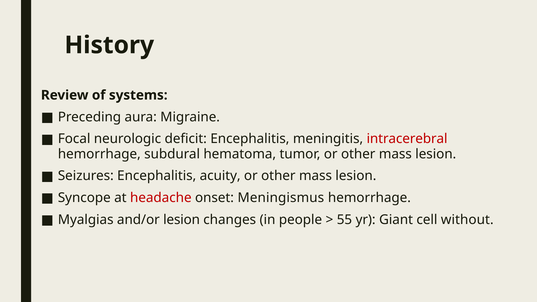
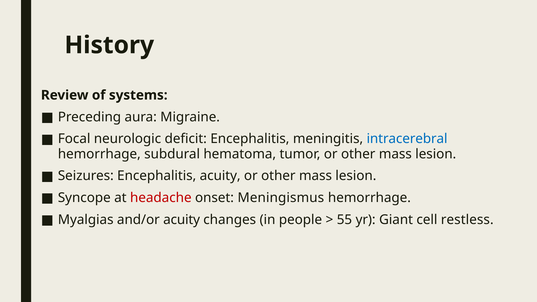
intracerebral colour: red -> blue (407, 139)
and/or lesion: lesion -> acuity (182, 220)
without: without -> restless (467, 220)
